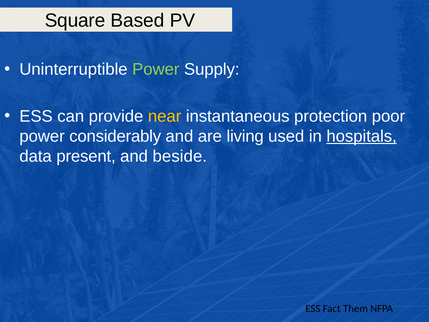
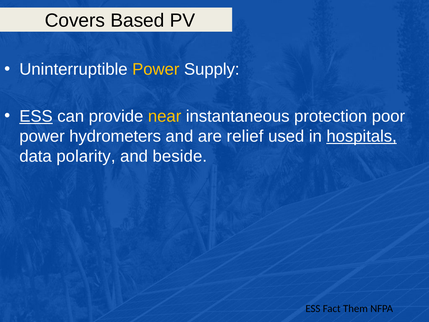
Square: Square -> Covers (75, 20)
Power colour: light green -> yellow (156, 69)
ESS underline: none -> present (36, 116)
considerably: considerably -> hydrometers (115, 136)
living: living -> relief (245, 136)
present: present -> polarity (86, 156)
